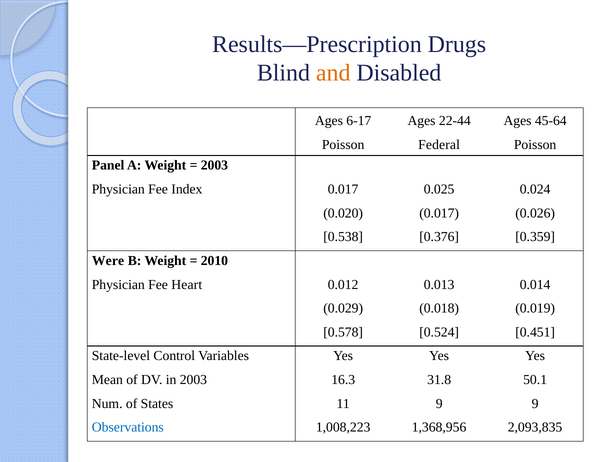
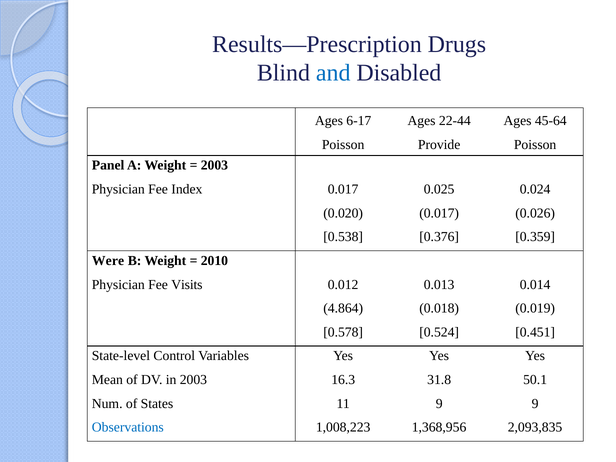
and colour: orange -> blue (333, 73)
Federal: Federal -> Provide (439, 145)
Heart: Heart -> Visits (187, 284)
0.029: 0.029 -> 4.864 (343, 308)
